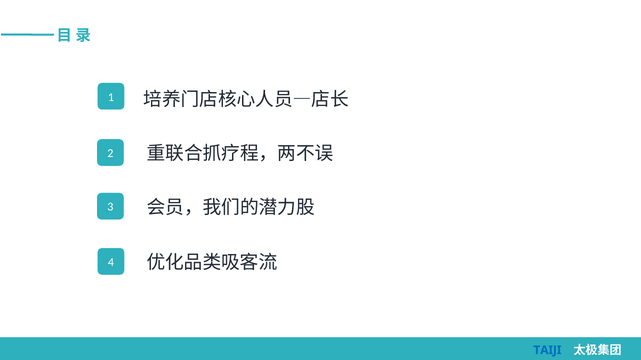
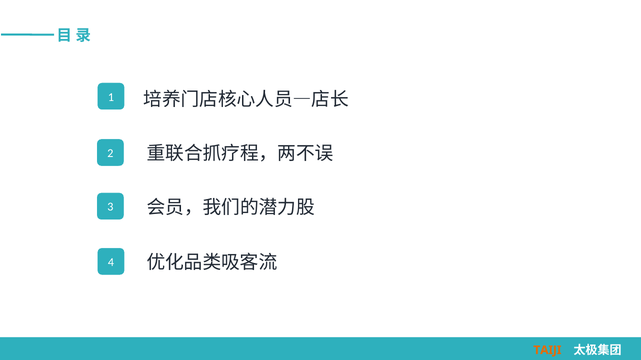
TAIJI colour: blue -> orange (547, 351)
